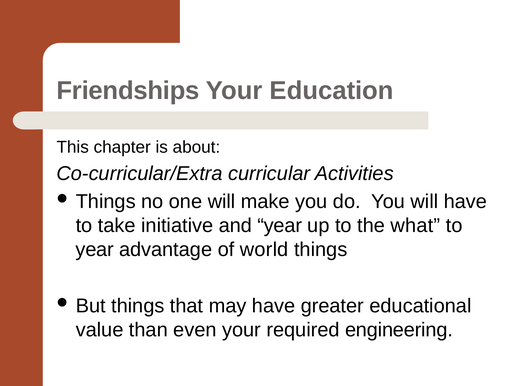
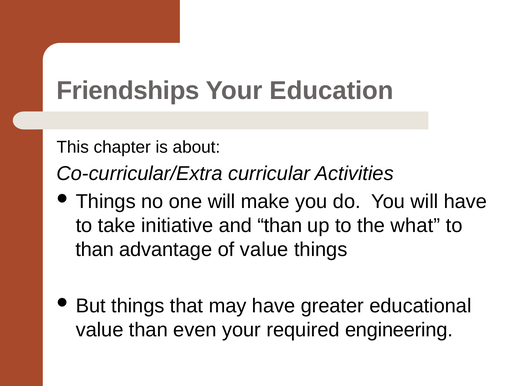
and year: year -> than (280, 225)
year: year -> than (95, 249)
of world: world -> value (264, 249)
